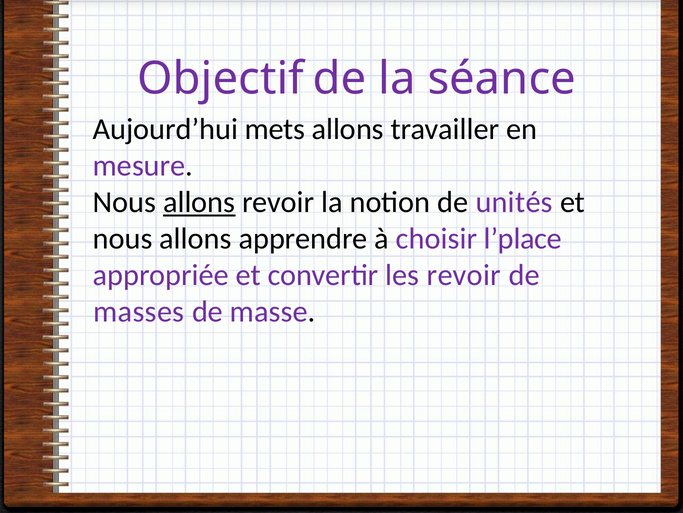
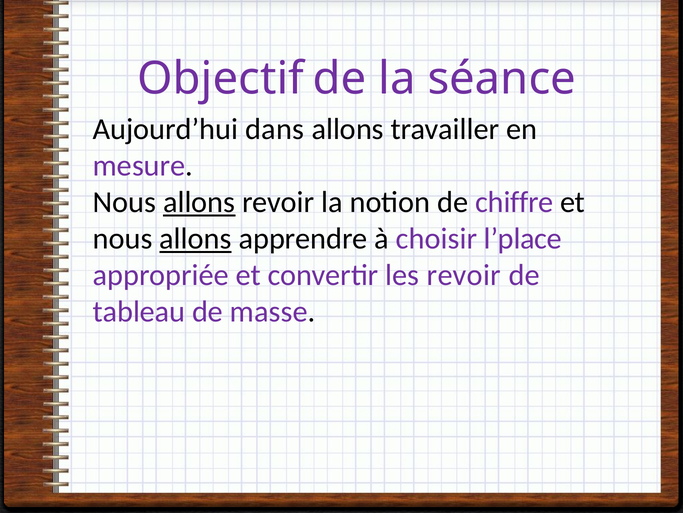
mets: mets -> dans (275, 129)
unités: unités -> chiffre (514, 202)
allons underline: none -> present (196, 238)
masses: masses -> tableau (139, 311)
